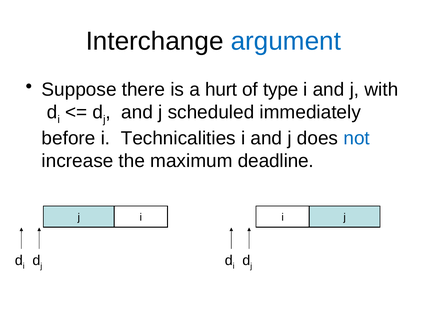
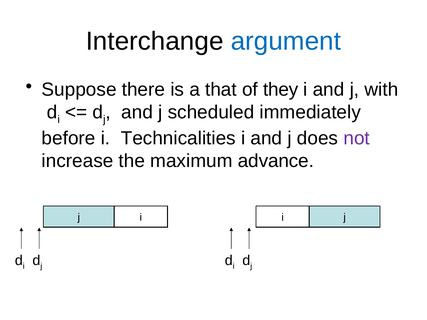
hurt: hurt -> that (221, 90)
type: type -> they (281, 90)
not colour: blue -> purple (357, 138)
deadline: deadline -> advance (276, 161)
